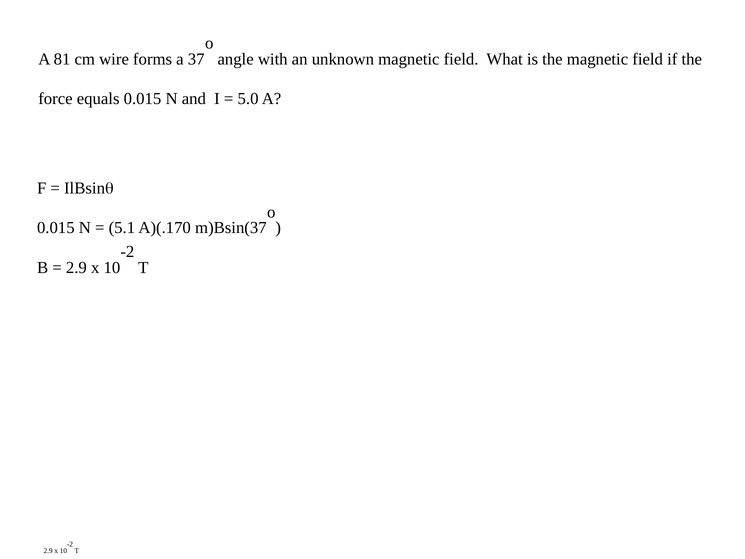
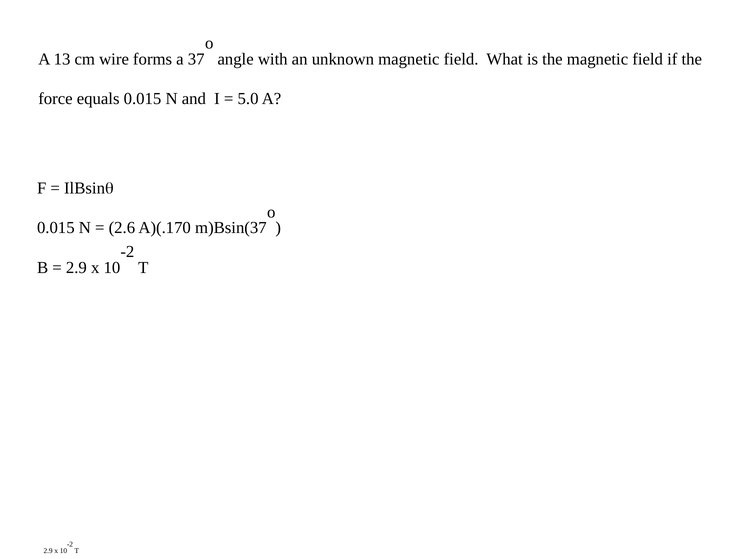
81: 81 -> 13 (62, 59)
5.1: 5.1 -> 2.6 (122, 228)
